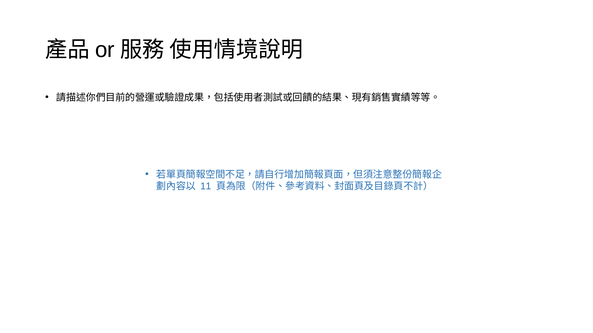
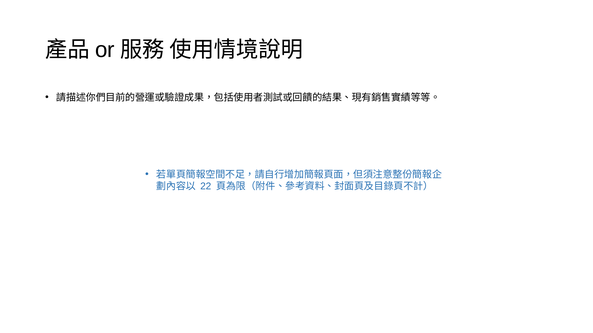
11: 11 -> 22 (206, 187)
